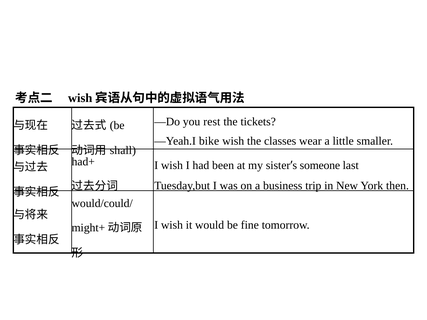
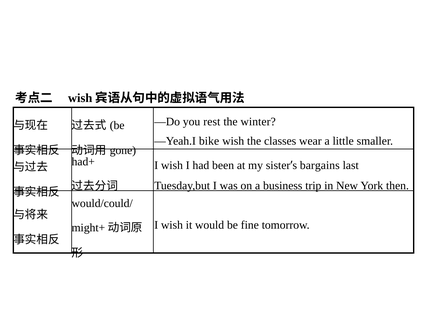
tickets: tickets -> winter (258, 122)
shall: shall -> gone (123, 151)
someone: someone -> bargains (320, 166)
